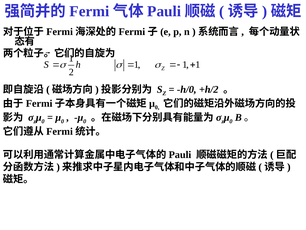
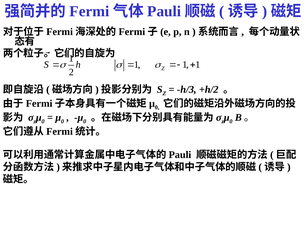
h/0: h/0 -> h/3 (187, 89)
